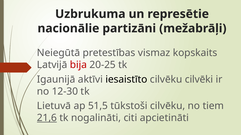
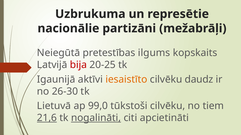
vismaz: vismaz -> ilgums (154, 53)
iesaistīto colour: black -> orange (126, 80)
cilvēki: cilvēki -> daudz (199, 80)
12-30: 12-30 -> 26-30 (65, 92)
51,5: 51,5 -> 99,0 (98, 106)
nogalināti underline: none -> present (96, 118)
